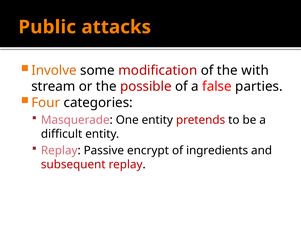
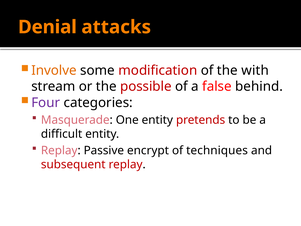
Public: Public -> Denial (47, 27)
parties: parties -> behind (259, 86)
Four colour: orange -> purple (46, 103)
ingredients: ingredients -> techniques (217, 150)
